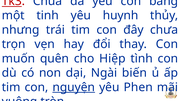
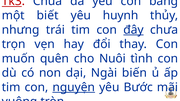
tinh: tinh -> biết (48, 15)
đây underline: none -> present (133, 30)
Hiệp: Hiệp -> Nuôi (112, 59)
Phen: Phen -> Bước (138, 87)
